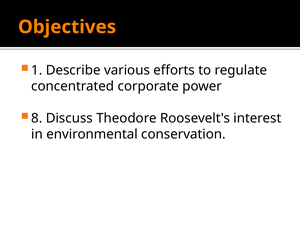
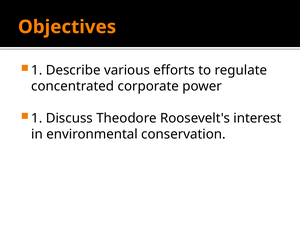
8: 8 -> 1 (37, 118)
